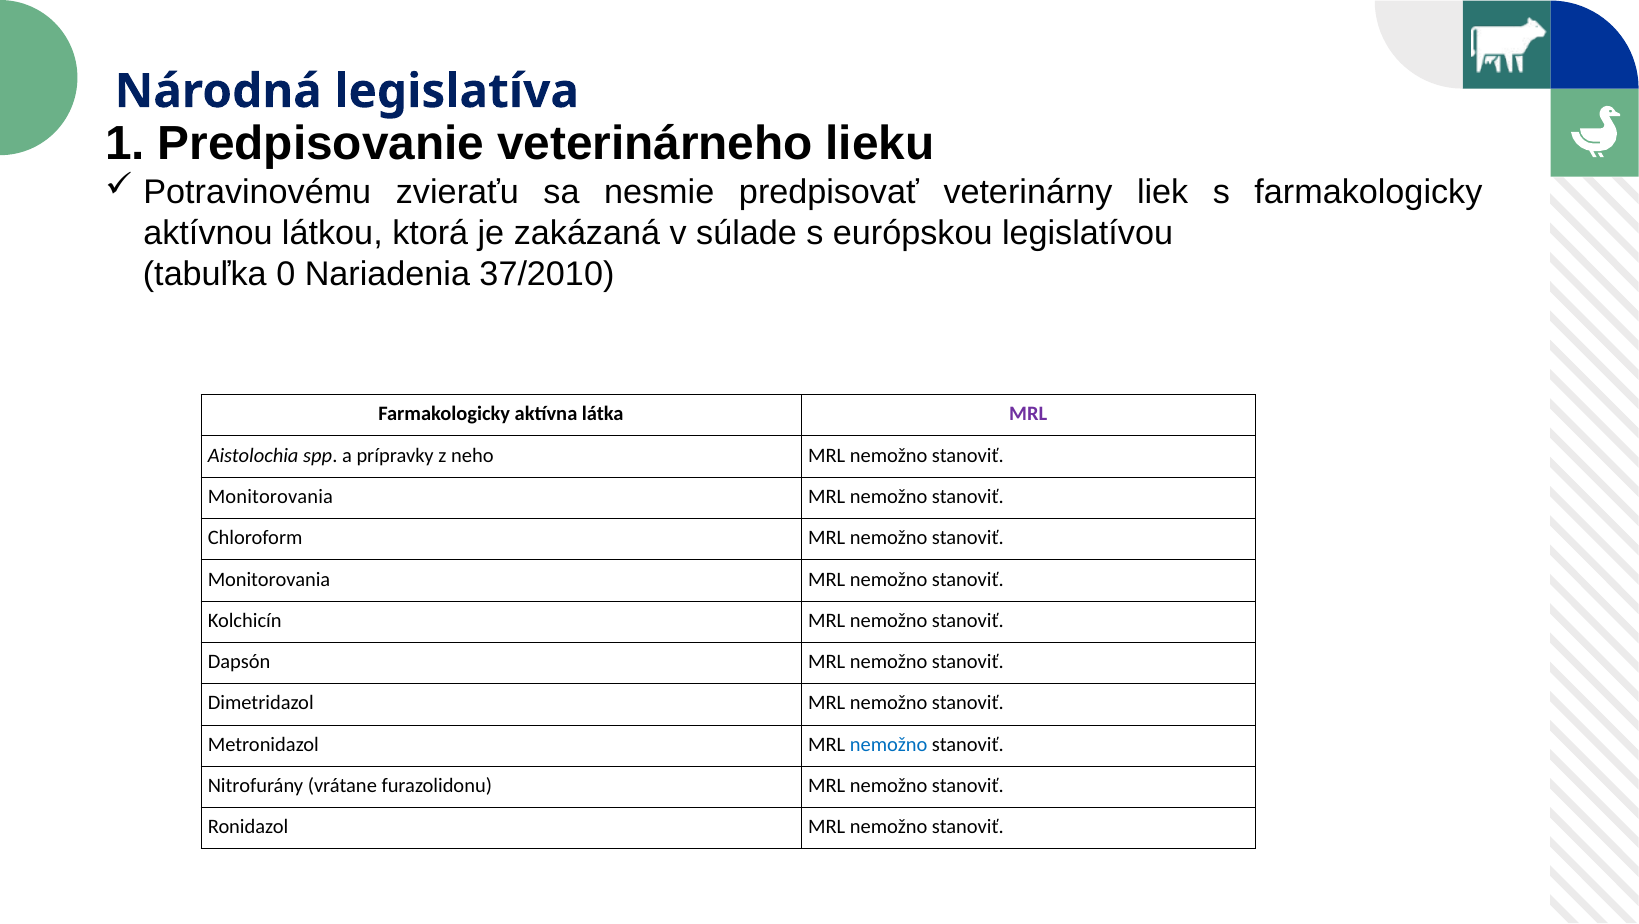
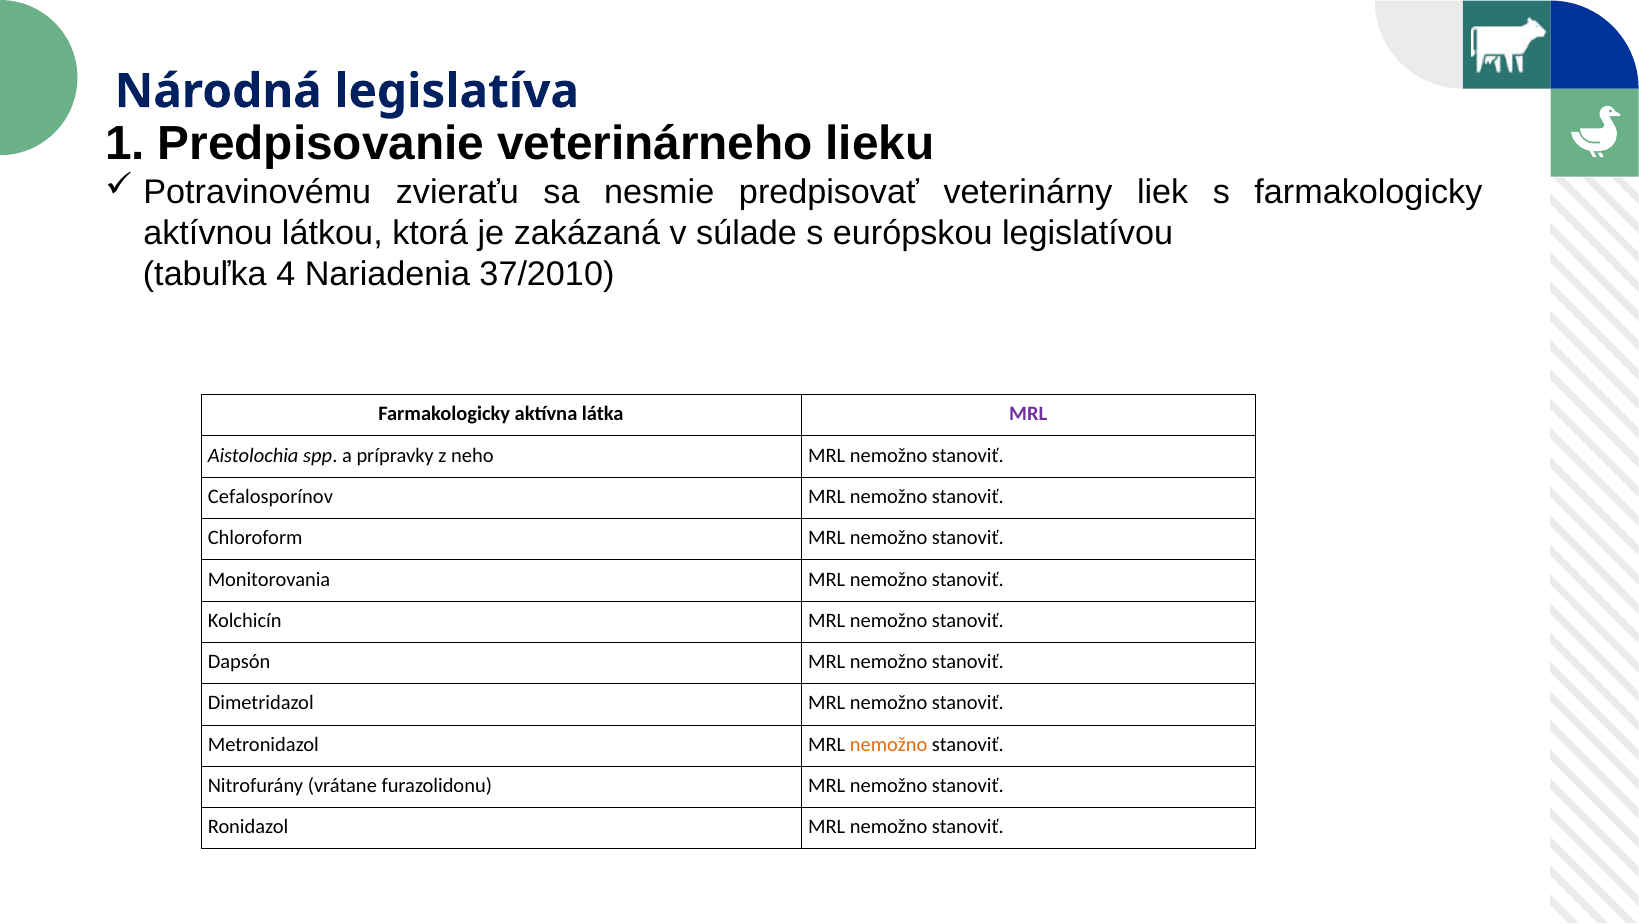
0: 0 -> 4 (286, 274)
Monitorovania: Monitorovania -> Cefalosporínov (270, 497)
nemožno colour: blue -> orange (889, 744)
